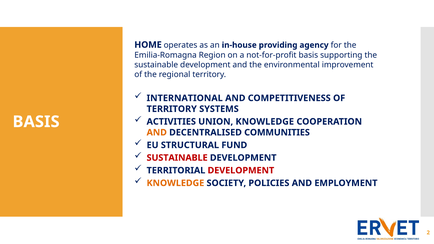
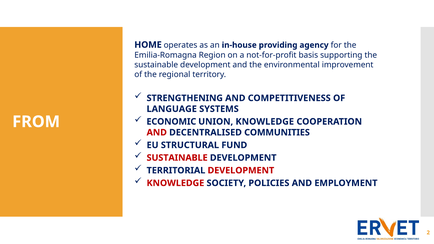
INTERNATIONAL: INTERNATIONAL -> STRENGTHENING (185, 98)
TERRITORY: TERRITORY -> LANGUAGE (172, 109)
ACTIVITIES: ACTIVITIES -> ECONOMIC (171, 122)
BASIS: BASIS -> FROM (36, 122)
AND colour: orange -> red (157, 133)
KNOWLEDGE colour: orange -> red (175, 183)
